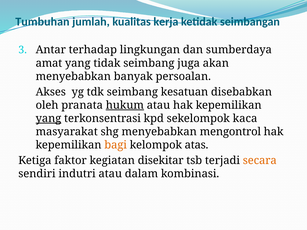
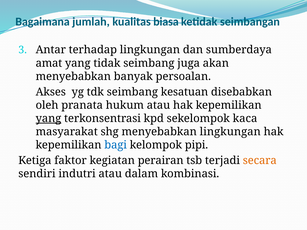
Tumbuhan: Tumbuhan -> Bagaimana (43, 22)
kerja: kerja -> biasa (166, 22)
hukum underline: present -> none (125, 105)
menyebabkan mengontrol: mengontrol -> lingkungan (230, 132)
bagi colour: orange -> blue (116, 145)
atas: atas -> pipi (197, 145)
disekitar: disekitar -> perairan (161, 161)
